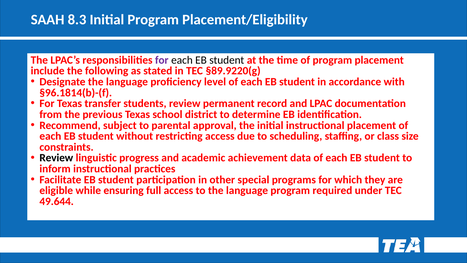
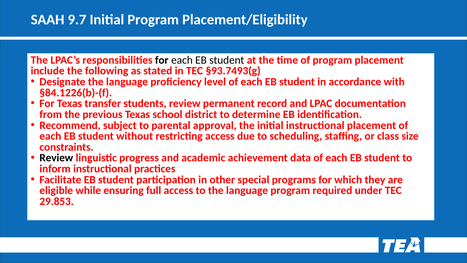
8.3: 8.3 -> 9.7 (77, 20)
for colour: purple -> black (162, 60)
§89.9220(g: §89.9220(g -> §93.7493(g (233, 71)
§96.1814(b)-(f: §96.1814(b)-(f -> §84.1226(b)-(f (76, 93)
49.644: 49.644 -> 29.853 (57, 201)
